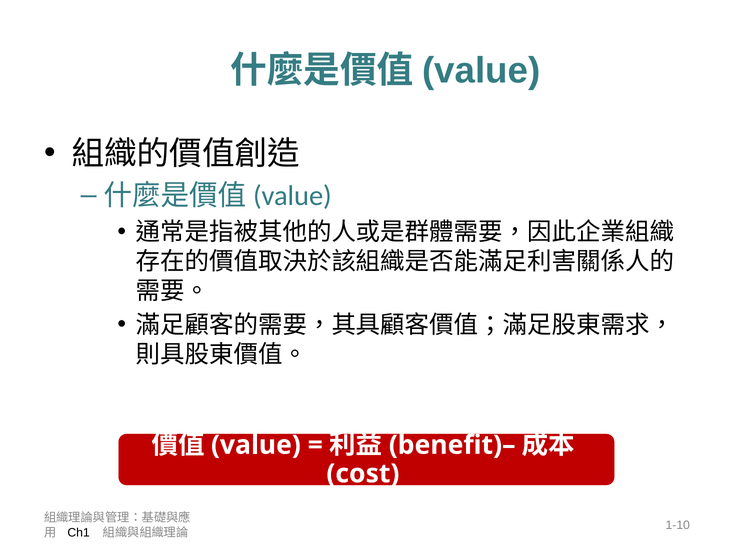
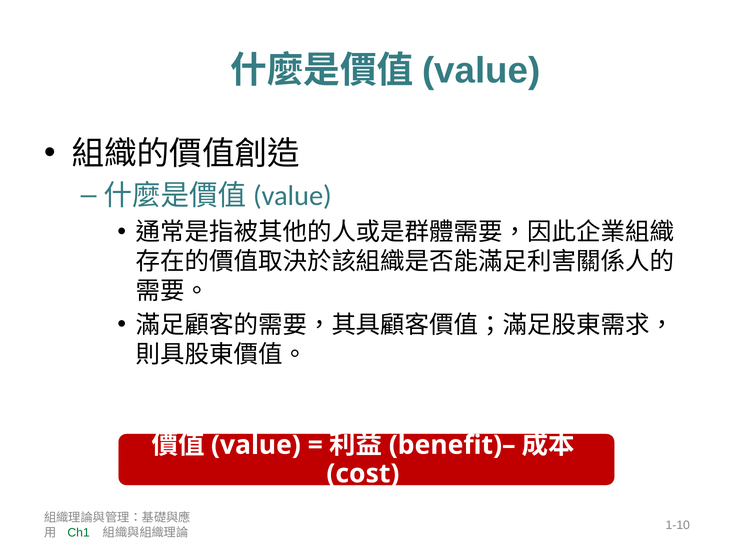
Ch1 colour: black -> green (79, 533)
